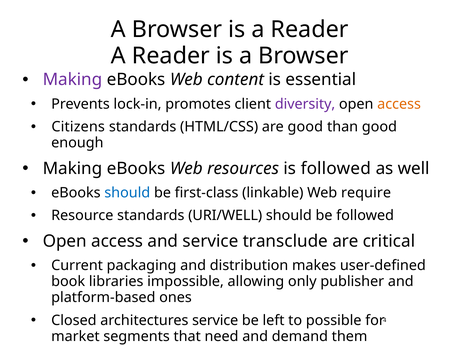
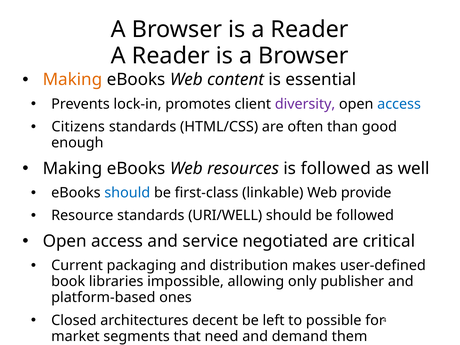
Making colour: purple -> orange (72, 80)
access colour: orange -> blue (399, 104)
are good: good -> often (305, 127)
require: require -> provide (366, 193)
transclude: transclude -> negotiated (285, 241)
architectures service: service -> decent (215, 320)
